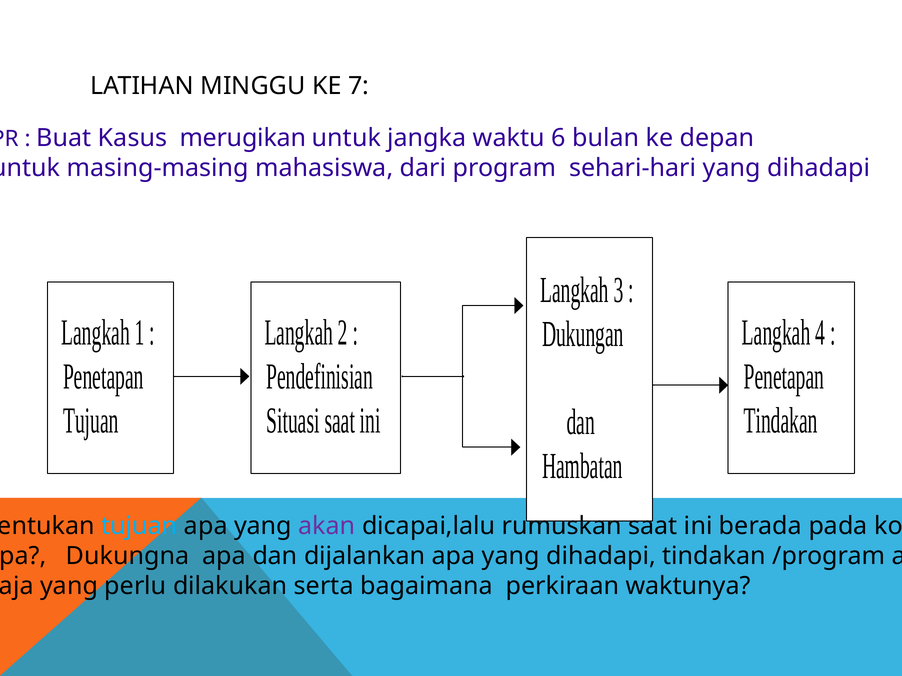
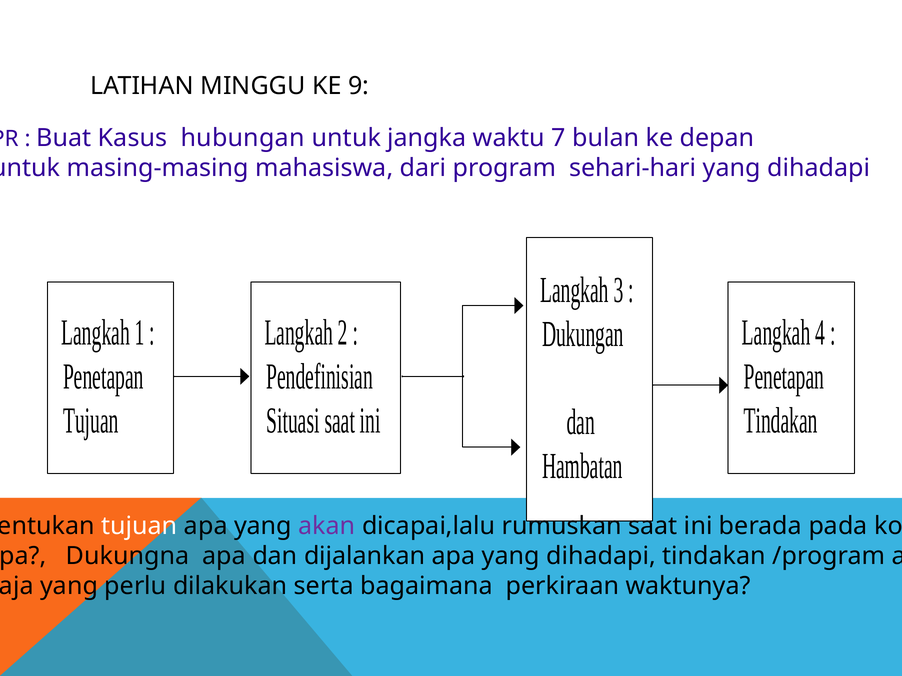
7: 7 -> 9 (359, 86)
merugikan: merugikan -> hubungan (243, 138)
6: 6 -> 7 (559, 138)
tujuan colour: light blue -> white (139, 526)
